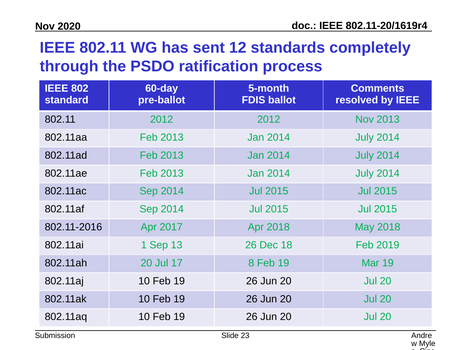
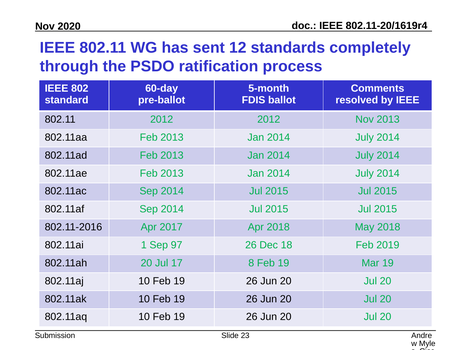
13: 13 -> 97 (177, 245)
